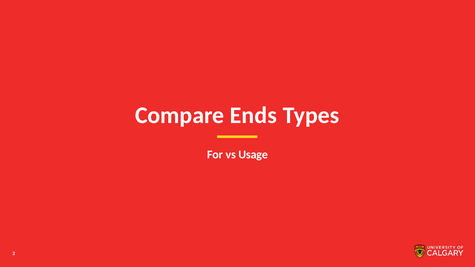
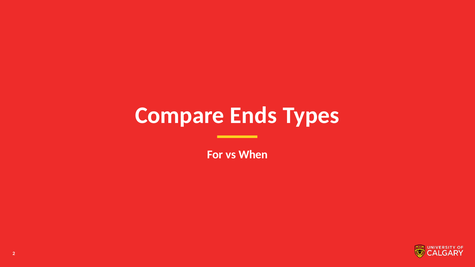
Usage: Usage -> When (253, 155)
